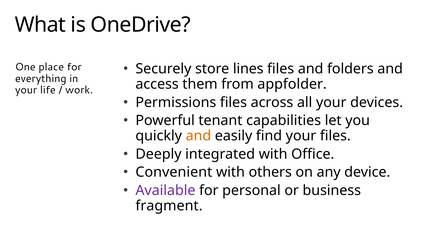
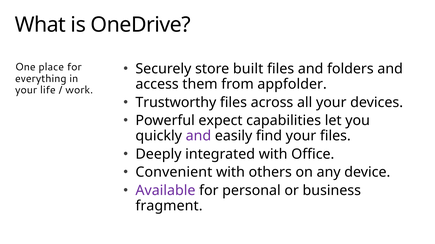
lines: lines -> built (248, 69)
Permissions: Permissions -> Trustworthy (176, 103)
tenant: tenant -> expect (220, 121)
and colour: orange -> purple (198, 136)
